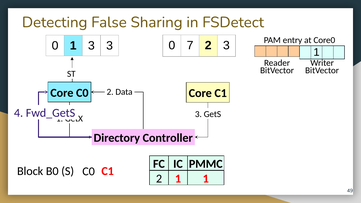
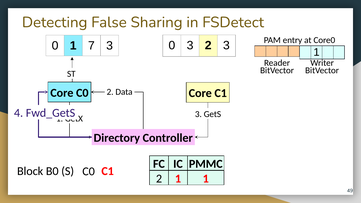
0 7: 7 -> 3 (190, 45)
1 3: 3 -> 7 (91, 46)
